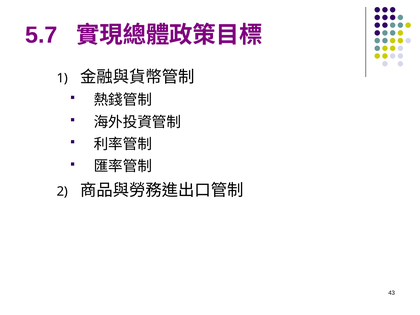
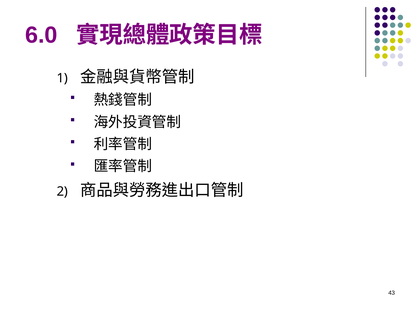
5.7: 5.7 -> 6.0 (41, 35)
